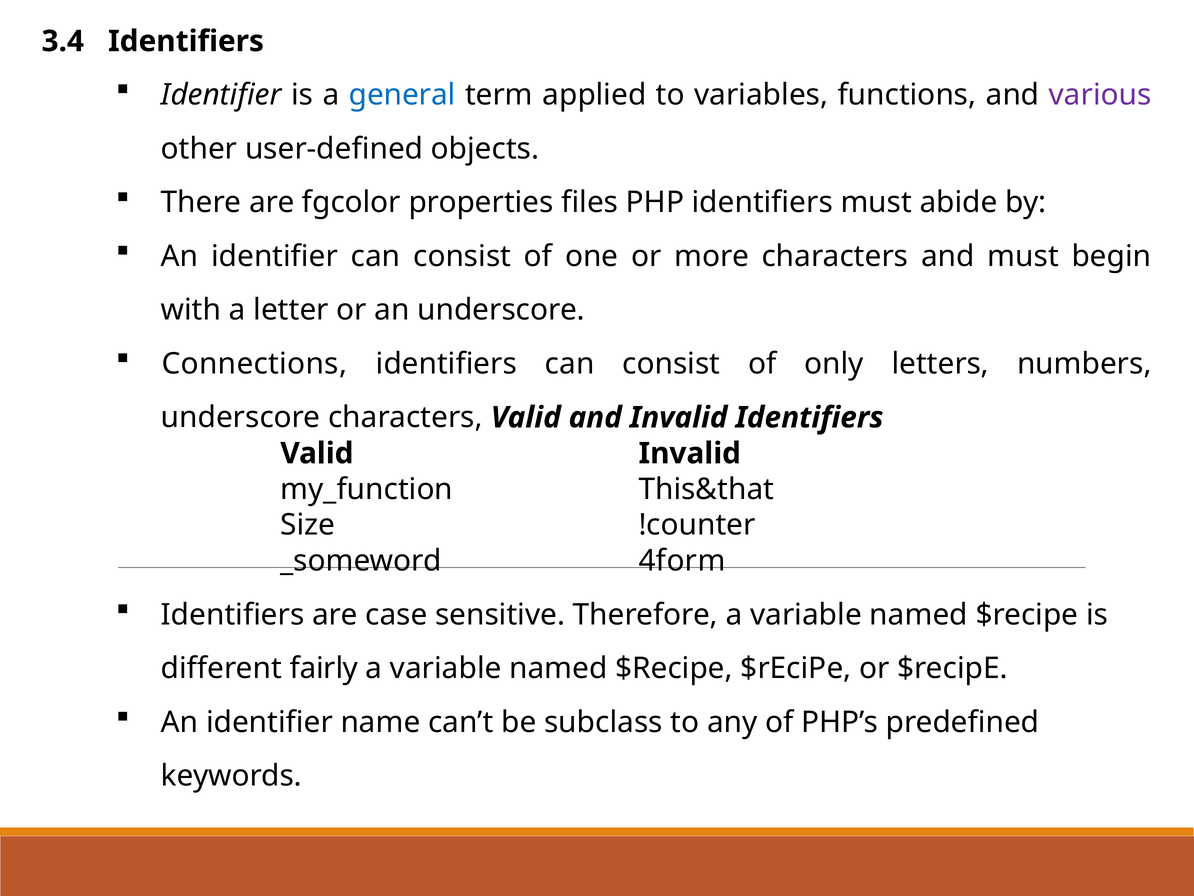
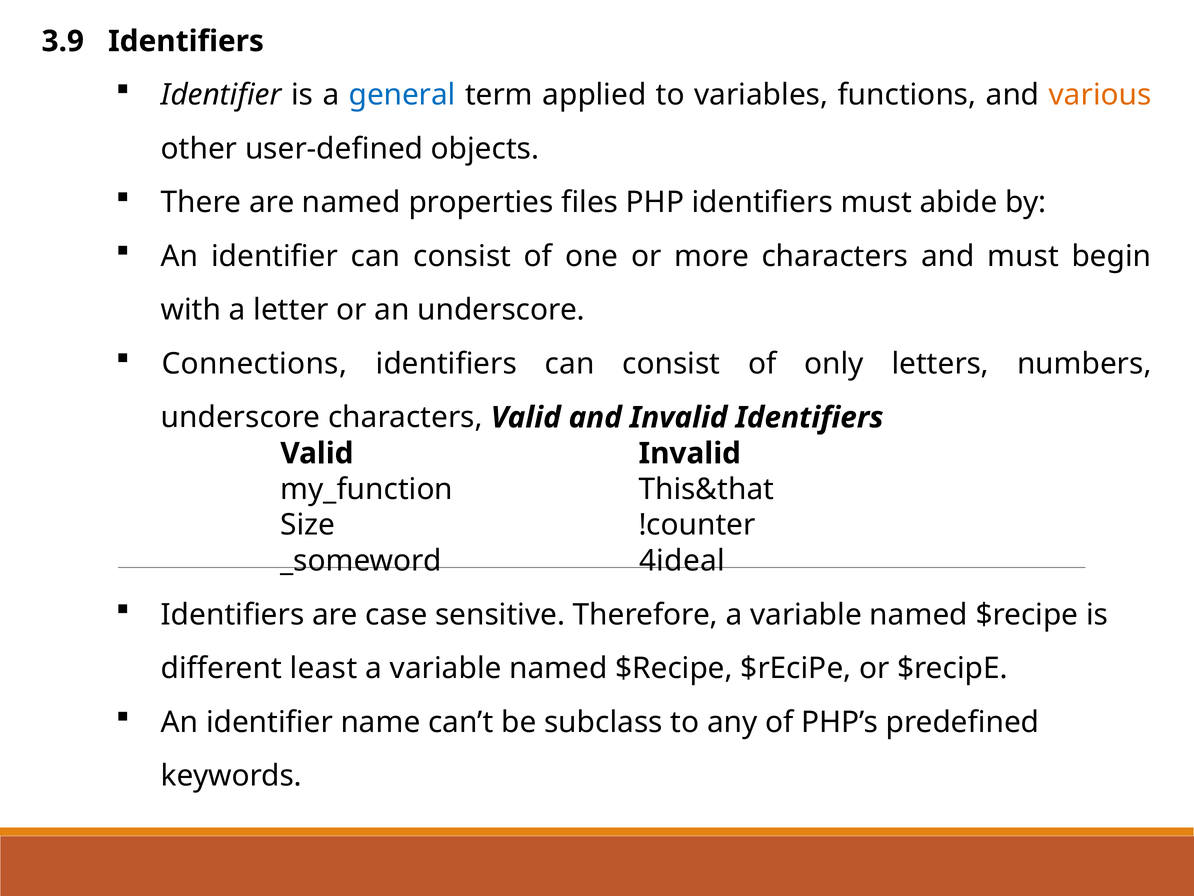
3.4: 3.4 -> 3.9 (63, 41)
various colour: purple -> orange (1100, 95)
are fgcolor: fgcolor -> named (351, 202)
4form: 4form -> 4ideal (682, 561)
fairly: fairly -> least (324, 668)
